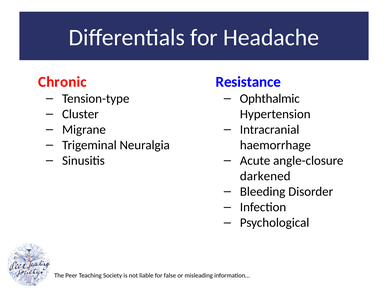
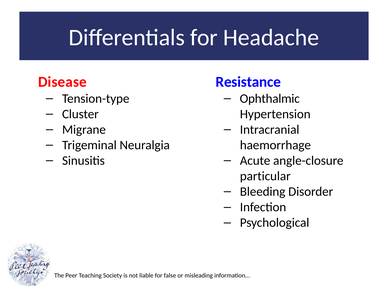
Chronic: Chronic -> Disease (62, 82)
darkened: darkened -> particular (265, 176)
